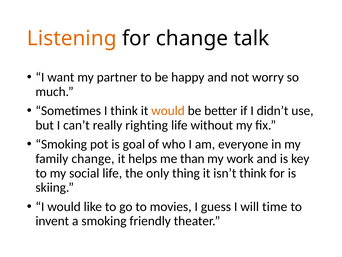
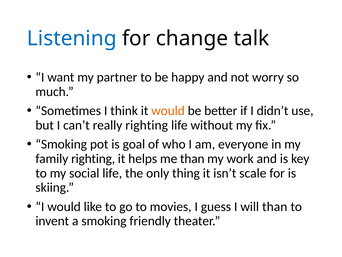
Listening colour: orange -> blue (72, 38)
family change: change -> righting (93, 158)
isn’t think: think -> scale (253, 173)
will time: time -> than (275, 206)
